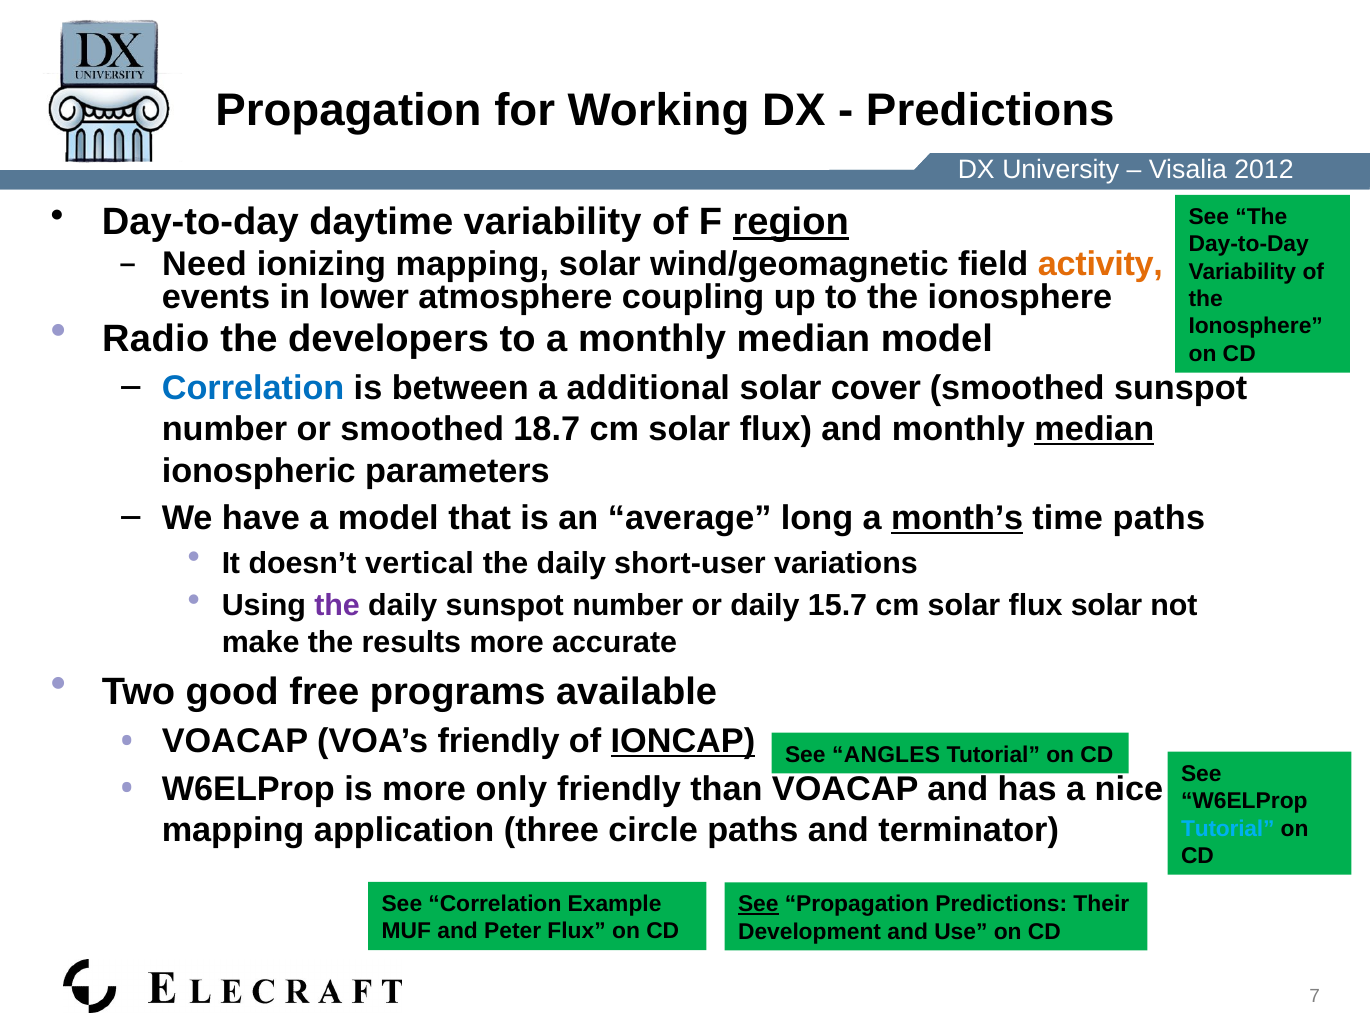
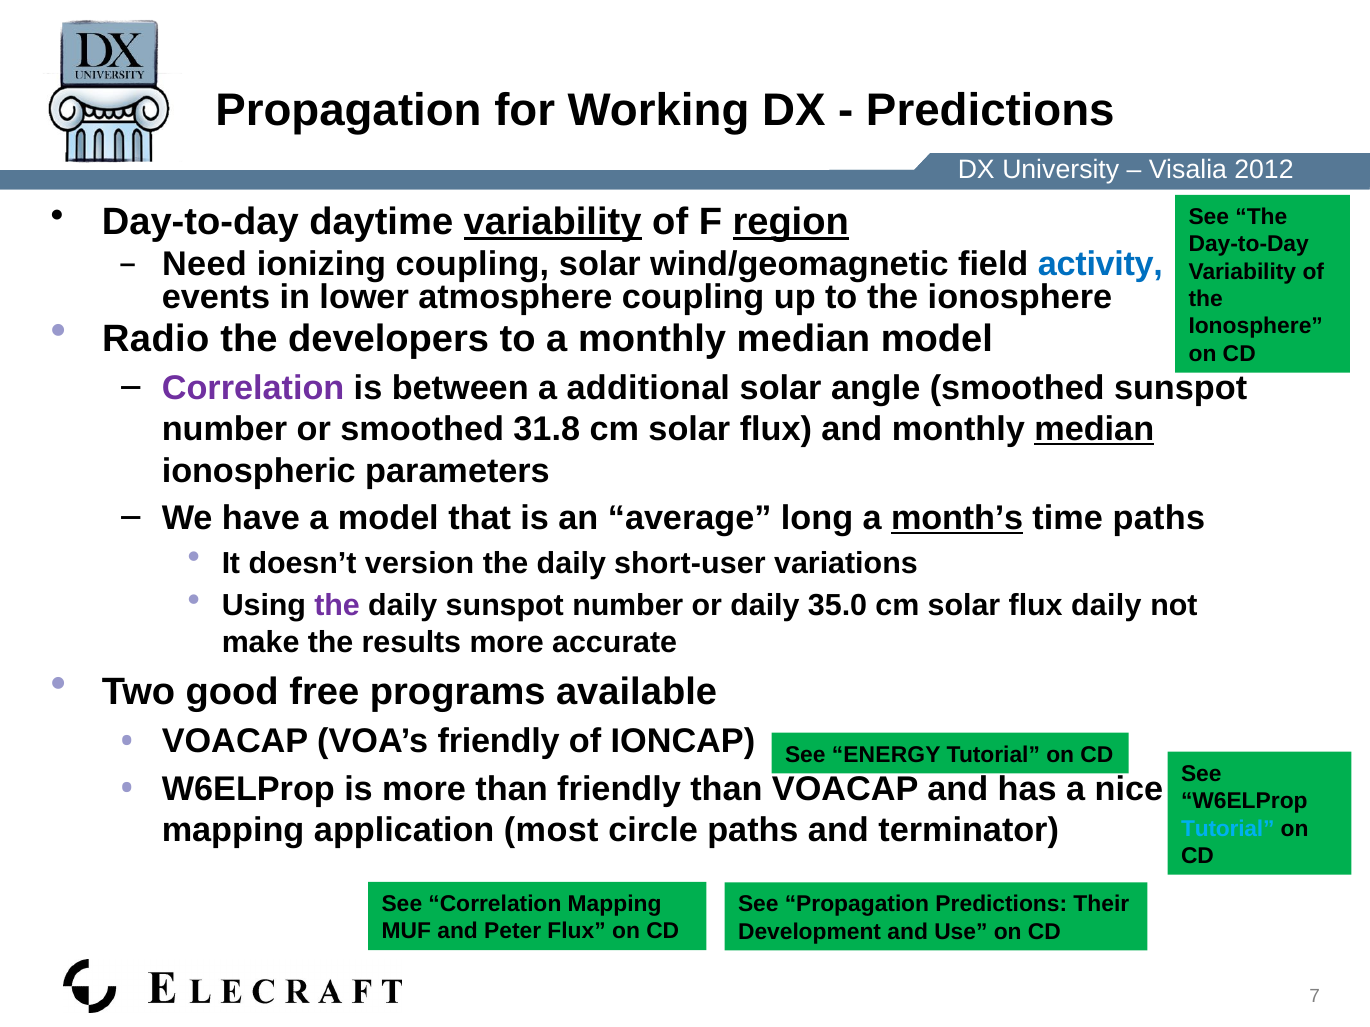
variability underline: none -> present (553, 222)
ionizing mapping: mapping -> coupling (472, 264)
activity colour: orange -> blue (1100, 264)
Correlation colour: blue -> purple (253, 389)
cover: cover -> angle (876, 389)
18.7: 18.7 -> 31.8 (547, 430)
vertical: vertical -> version (420, 564)
15.7: 15.7 -> 35.0 (838, 606)
flux solar: solar -> daily (1106, 606)
IONCAP underline: present -> none (683, 742)
ANGLES: ANGLES -> ENERGY (886, 755)
more only: only -> than (512, 790)
three: three -> most (551, 831)
Correlation Example: Example -> Mapping (615, 904)
See underline: present -> none (758, 905)
